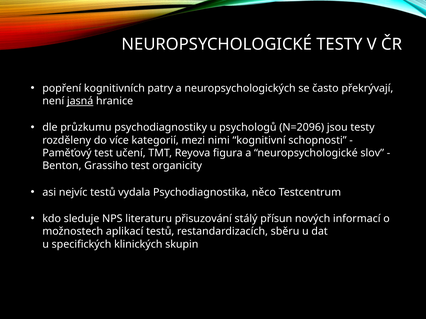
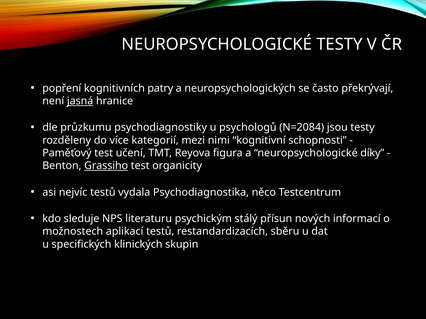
N=2096: N=2096 -> N=2084 (302, 128)
slov: slov -> díky (372, 153)
Grassiho underline: none -> present (106, 166)
přisuzování: přisuzování -> psychickým (203, 219)
